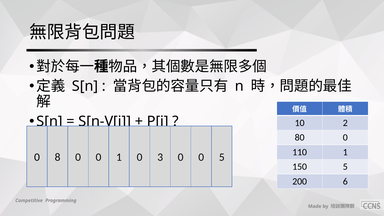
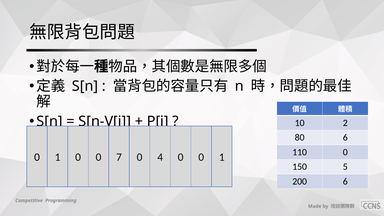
80 0: 0 -> 6 (345, 138)
110 1: 1 -> 0 (345, 152)
8: 8 -> 1 (58, 157)
0 1: 1 -> 7 (119, 157)
3: 3 -> 4 (160, 157)
0 0 5: 5 -> 1 (222, 157)
